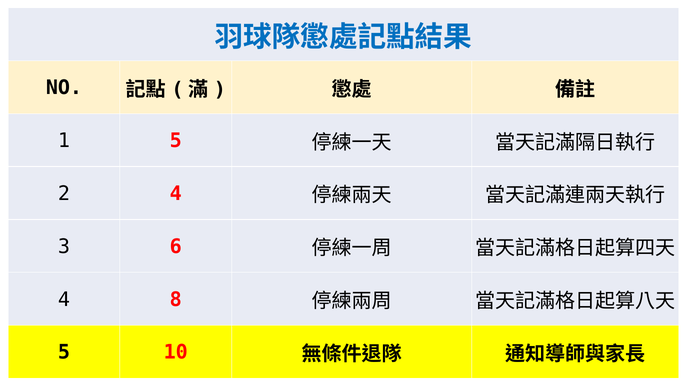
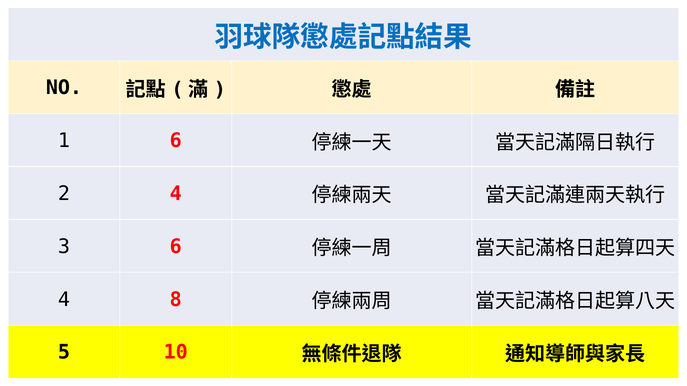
1 5: 5 -> 6 (176, 141)
